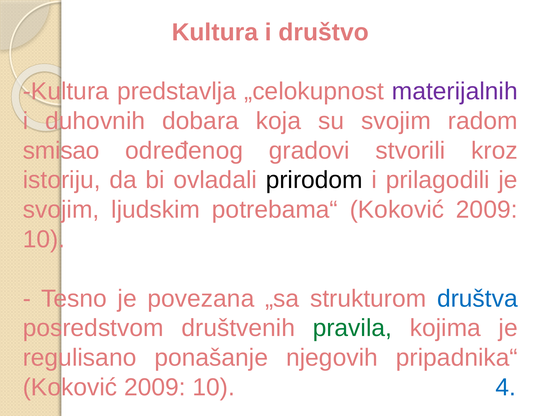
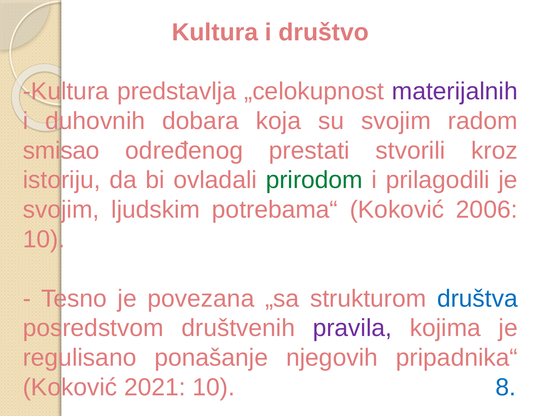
gradovi: gradovi -> prestati (309, 150)
prirodom colour: black -> green (314, 180)
potrebama“ Koković 2009: 2009 -> 2006 (487, 210)
pravila colour: green -> purple (352, 328)
2009: 2009 -> 2021 (155, 387)
4: 4 -> 8 (506, 387)
